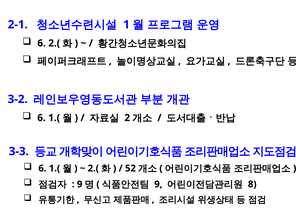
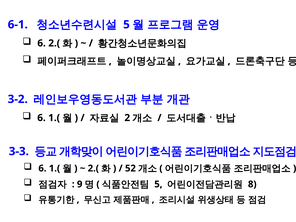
2-1: 2-1 -> 6-1 (18, 25)
1: 1 -> 5 (126, 25)
9: 9 -> 5 (158, 184)
